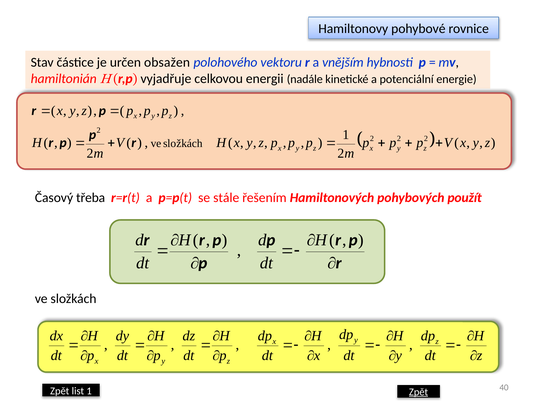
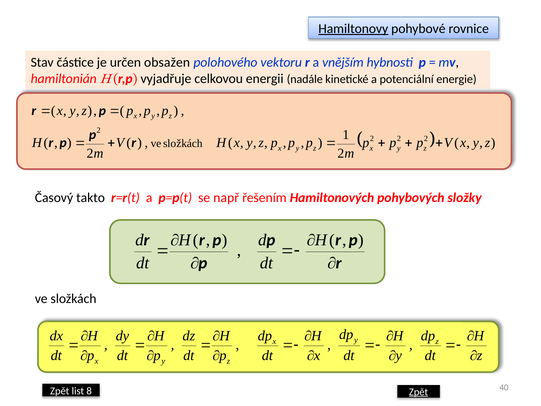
Hamiltonovy underline: none -> present (353, 29)
třeba: třeba -> takto (91, 198)
stále: stále -> např (226, 198)
použít: použít -> složky (465, 198)
list 1: 1 -> 8 (89, 391)
